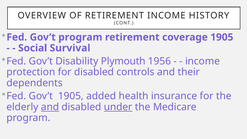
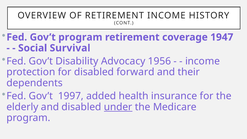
coverage 1905: 1905 -> 1947 (222, 37)
Plymouth: Plymouth -> Advocacy (123, 61)
controls: controls -> forward (135, 72)
Gov’t 1905: 1905 -> 1997 (71, 96)
and underline: present -> none (50, 107)
